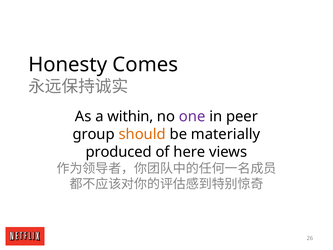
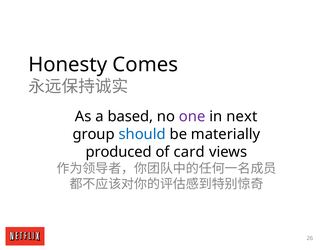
within: within -> based (130, 116)
peer: peer -> next (242, 116)
should colour: orange -> blue (142, 134)
here: here -> card (189, 152)
